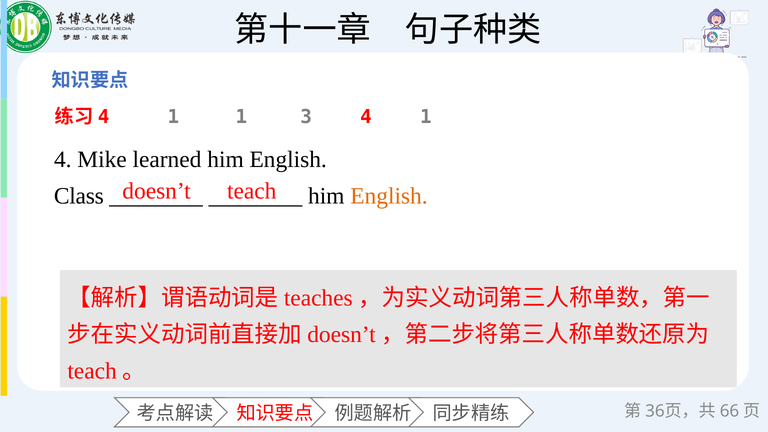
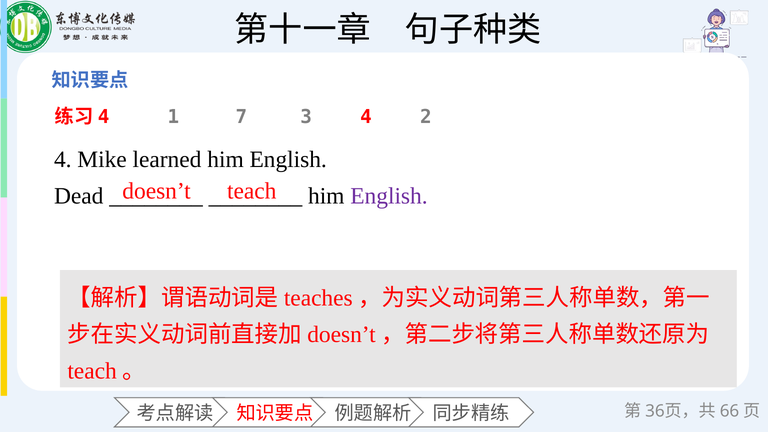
1 1: 1 -> 7 (241, 117)
4 1: 1 -> 2 (426, 117)
Class: Class -> Dead (79, 196)
English colour: orange -> purple (389, 196)
